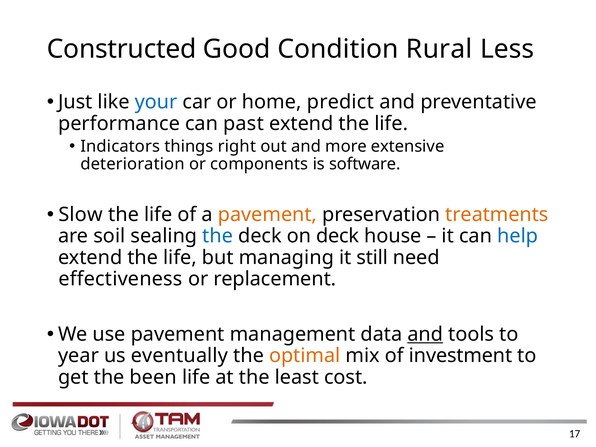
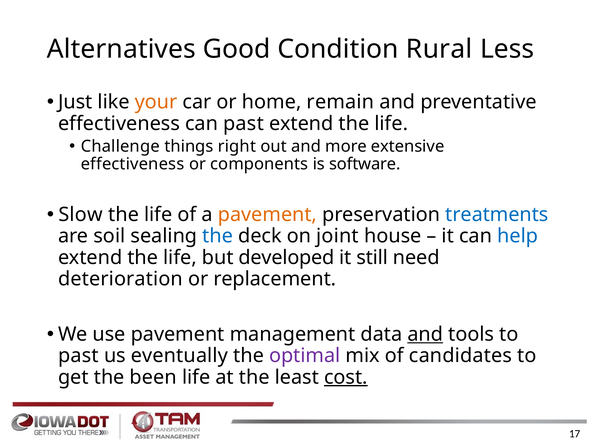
Constructed: Constructed -> Alternatives (121, 49)
your colour: blue -> orange (156, 102)
predict: predict -> remain (340, 102)
performance: performance -> effectiveness (119, 124)
Indicators: Indicators -> Challenge (120, 146)
deterioration: deterioration -> effectiveness (133, 164)
treatments colour: orange -> blue (497, 215)
on deck: deck -> joint (338, 236)
managing: managing -> developed (286, 257)
effectiveness: effectiveness -> deterioration (120, 279)
year: year -> past (78, 356)
optimal colour: orange -> purple (305, 356)
investment: investment -> candidates (460, 356)
cost underline: none -> present (346, 377)
